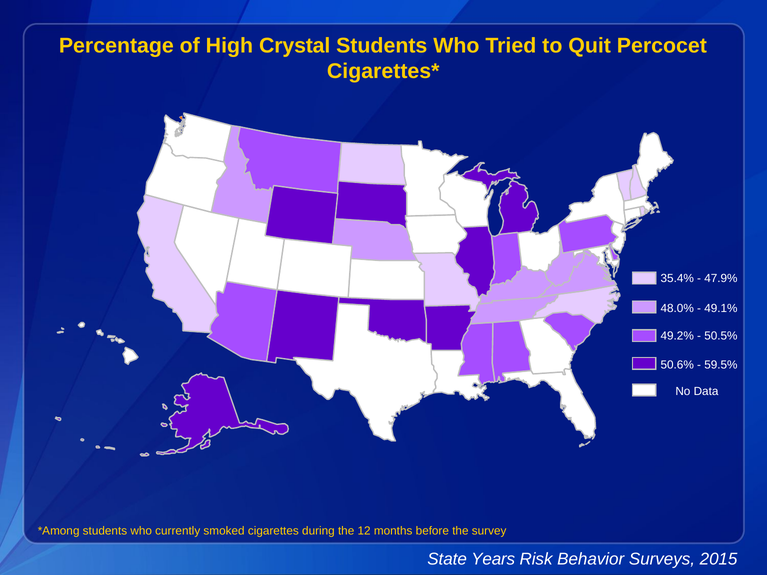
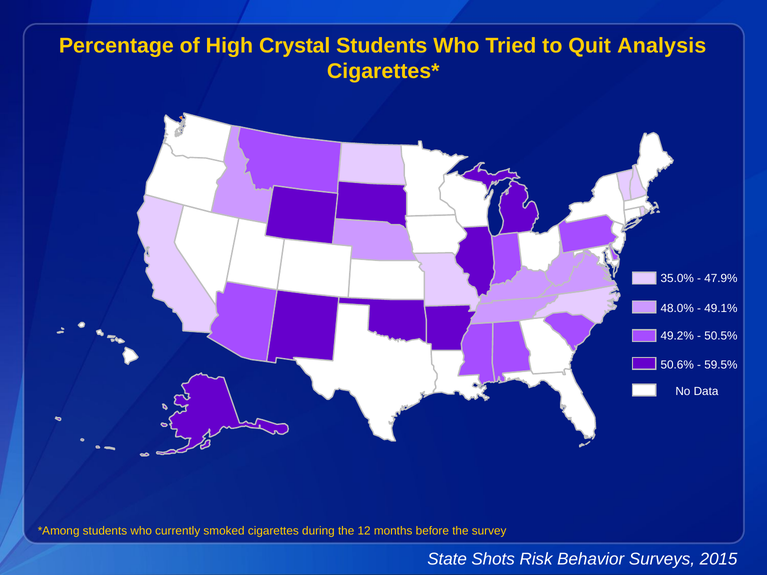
Percocet: Percocet -> Analysis (662, 46)
35.4%: 35.4% -> 35.0% (677, 279)
Years: Years -> Shots (493, 559)
